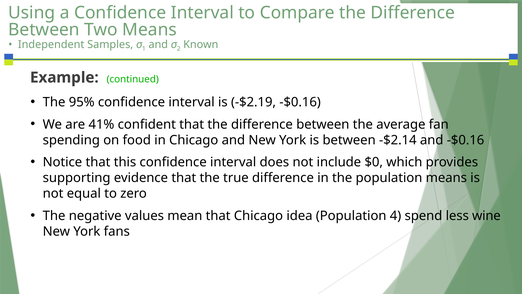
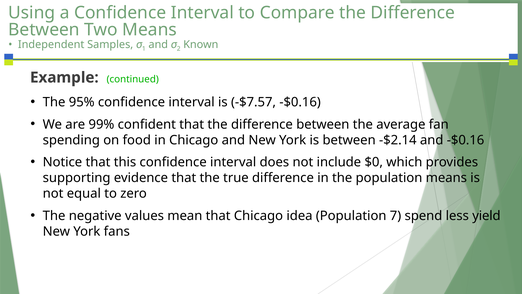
-$2.19: -$2.19 -> -$7.57 (253, 102)
41%: 41% -> 99% (101, 124)
4: 4 -> 7 (396, 216)
wine: wine -> yield (486, 216)
